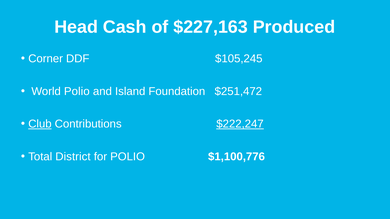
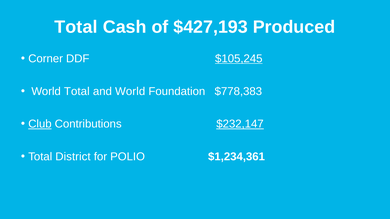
Head: Head -> Total (76, 27)
$227,163: $227,163 -> $427,193 (211, 27)
$105,245 underline: none -> present (239, 59)
World Polio: Polio -> Total (77, 91)
and Island: Island -> World (130, 91)
$251,472: $251,472 -> $778,383 (238, 91)
$222,247: $222,247 -> $232,147 (240, 124)
$1,100,776: $1,100,776 -> $1,234,361 (237, 157)
